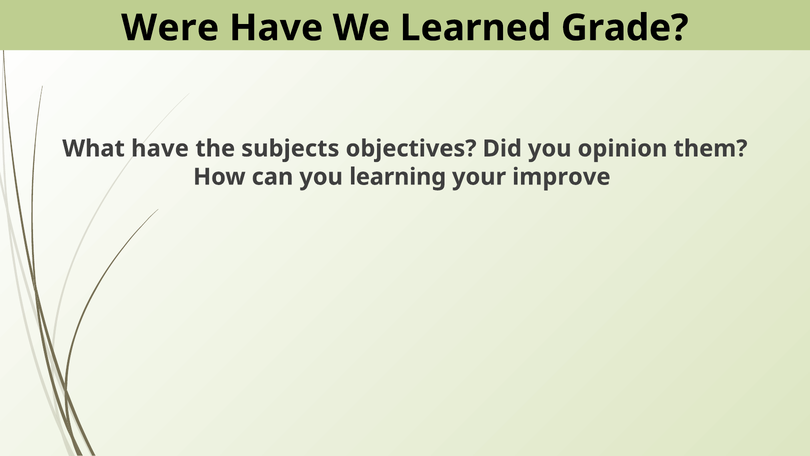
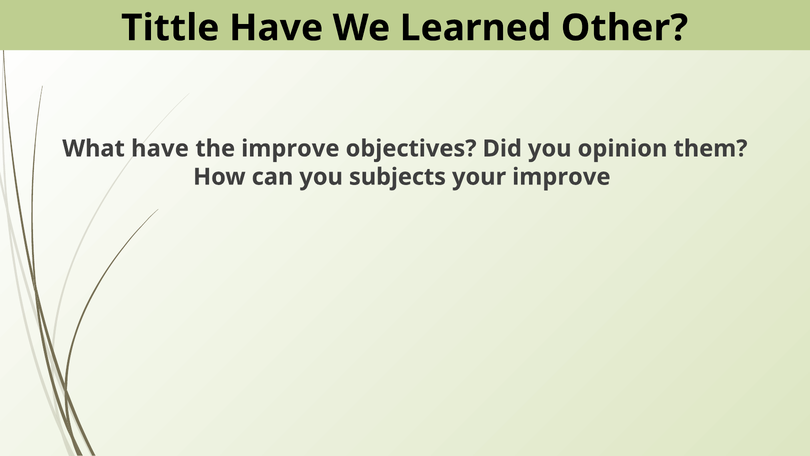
Were: Were -> Tittle (170, 28)
Grade: Grade -> Other (624, 28)
the subjects: subjects -> improve (290, 148)
learning: learning -> subjects (398, 177)
